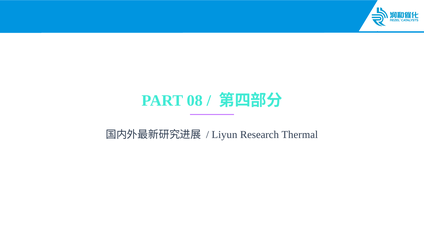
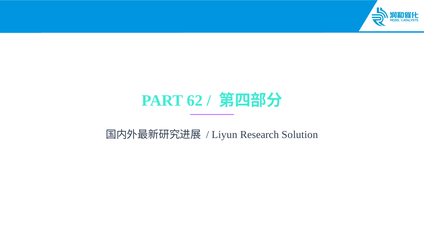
08: 08 -> 62 (195, 101)
Thermal: Thermal -> Solution (300, 135)
